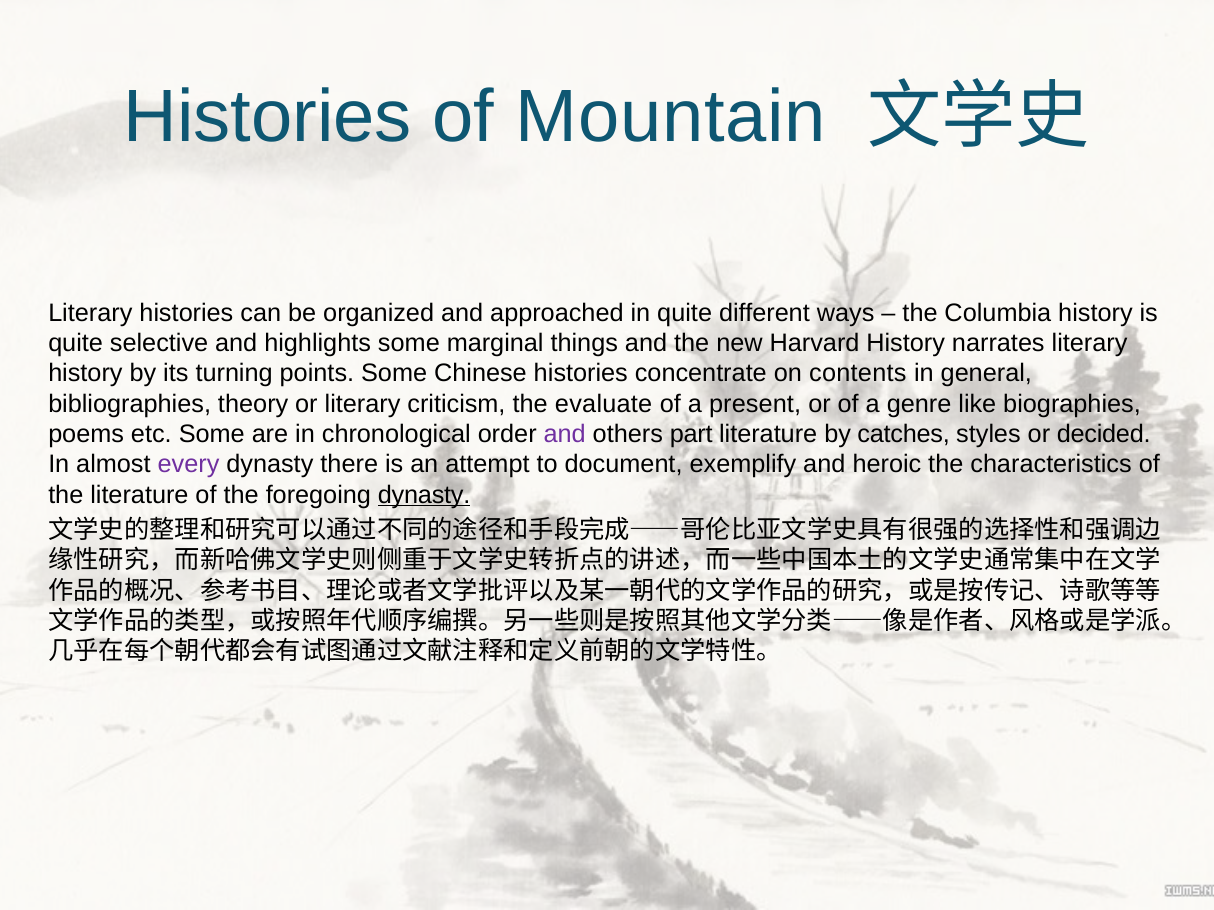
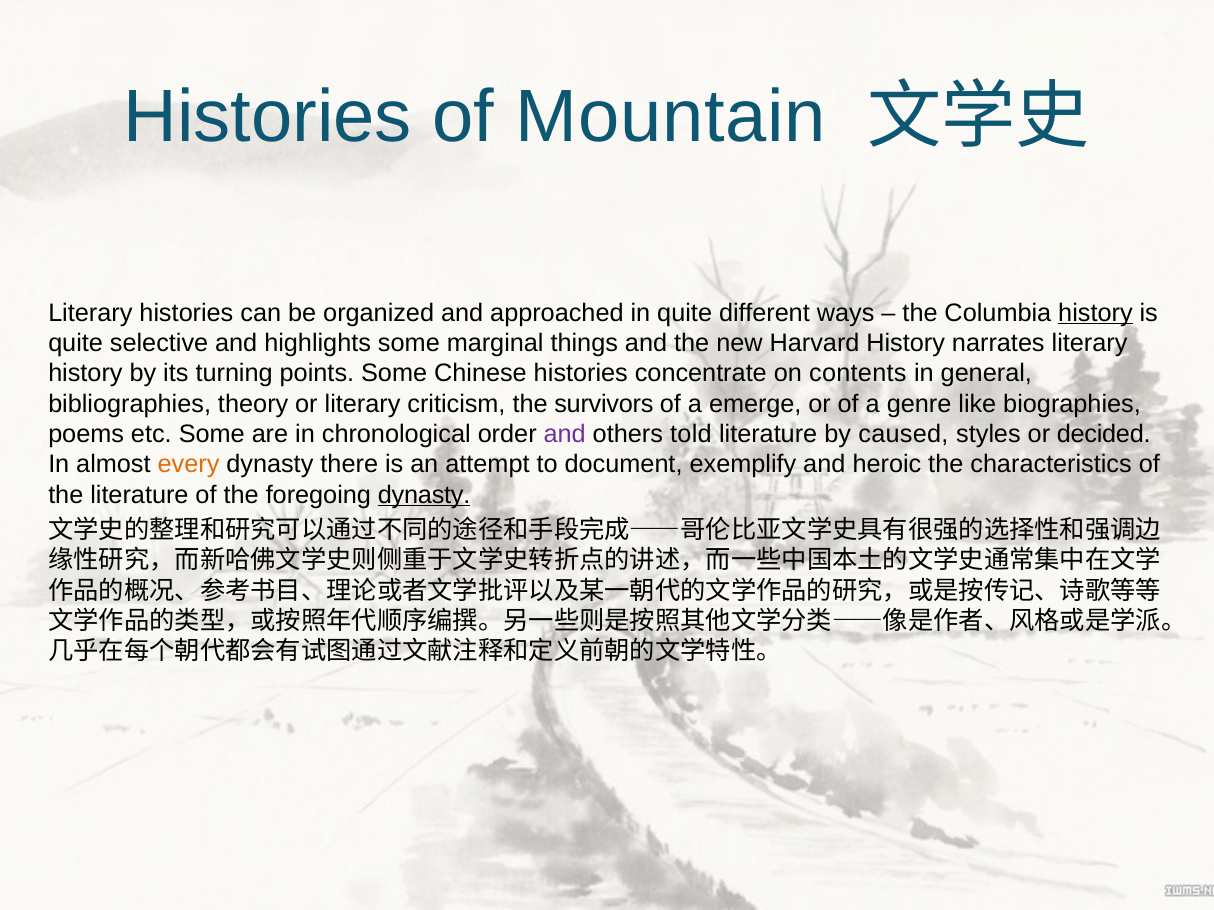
history underline: none -> present (1095, 313)
evaluate: evaluate -> survivors (604, 404)
present: present -> emerge (755, 404)
part: part -> told (691, 434)
catches: catches -> caused (903, 434)
every colour: purple -> orange (188, 465)
